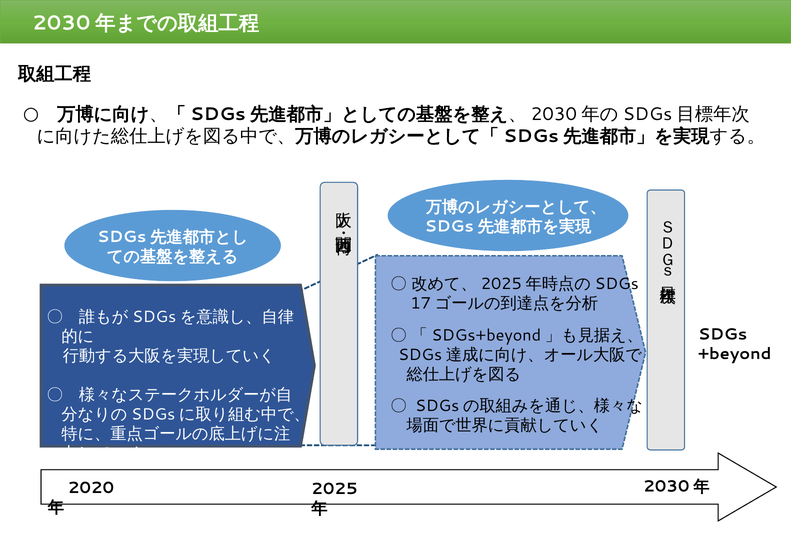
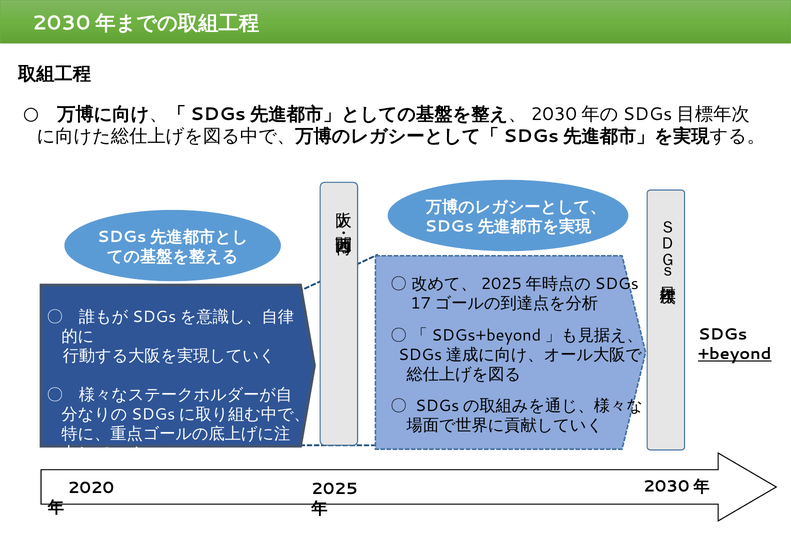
+beyond underline: none -> present (735, 354)
